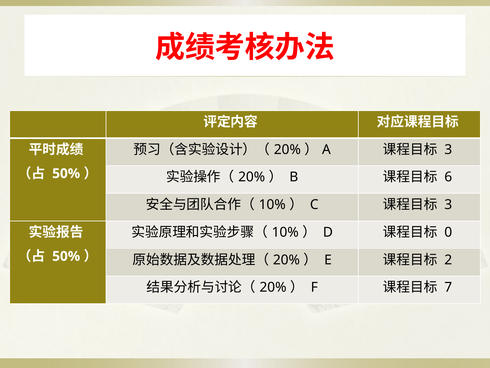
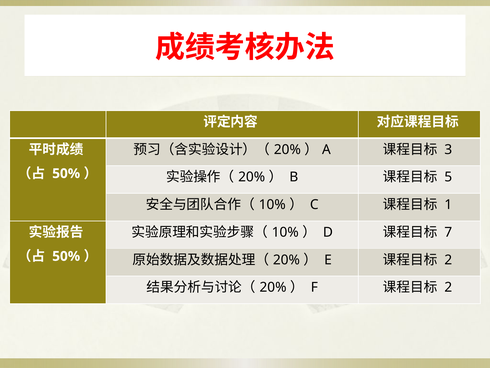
6: 6 -> 5 (448, 177)
3: 3 -> 1 (448, 204)
0: 0 -> 7 (448, 232)
7: 7 -> 2 (448, 287)
